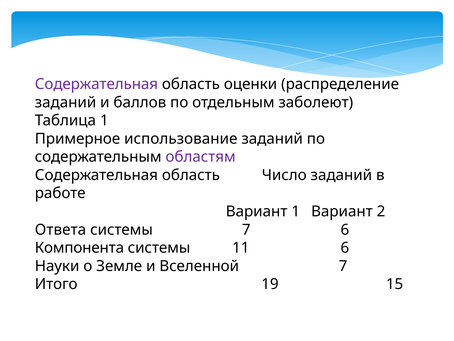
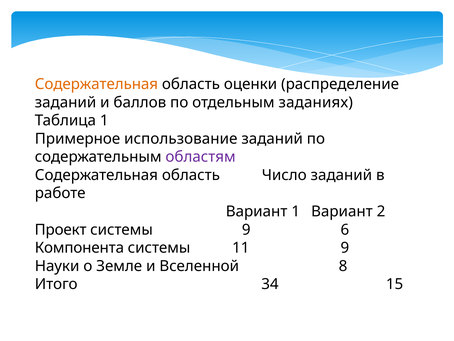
Содержательная colour: purple -> orange (96, 84)
заболеют: заболеют -> заданиях (316, 102)
Ответа: Ответа -> Проект (61, 229)
системы 7: 7 -> 9 (246, 229)
11 6: 6 -> 9 (345, 247)
Вселенной 7: 7 -> 8 (343, 266)
19: 19 -> 34 (270, 284)
